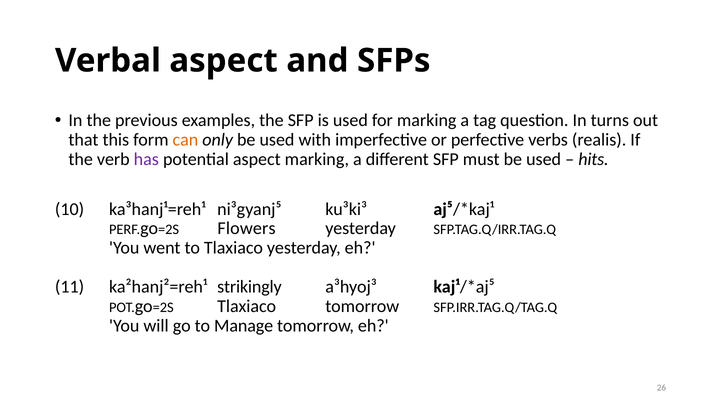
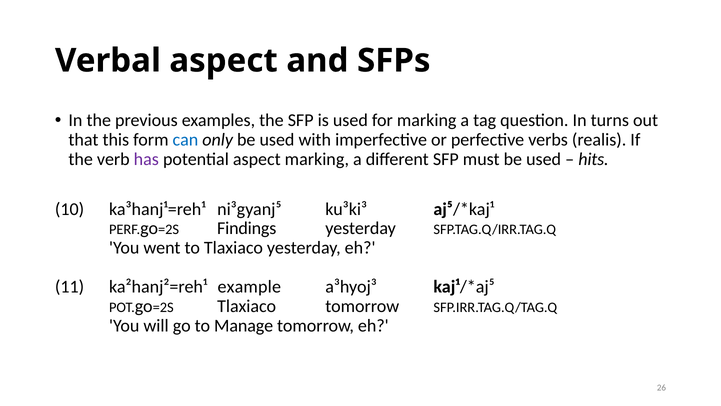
can colour: orange -> blue (185, 140)
Flowers: Flowers -> Findings (247, 228)
strikingly: strikingly -> example (249, 287)
